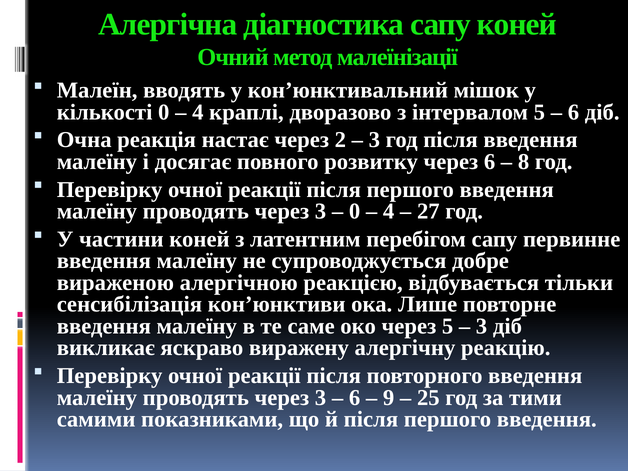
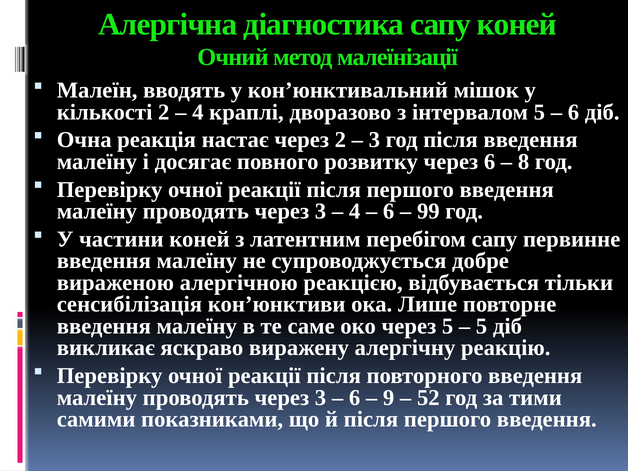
кількості 0: 0 -> 2 (164, 112)
0: 0 -> 4 (355, 211)
4: 4 -> 6 (389, 211)
27: 27 -> 99 (428, 211)
3: 3 -> 5 (482, 326)
25: 25 -> 52 (428, 398)
